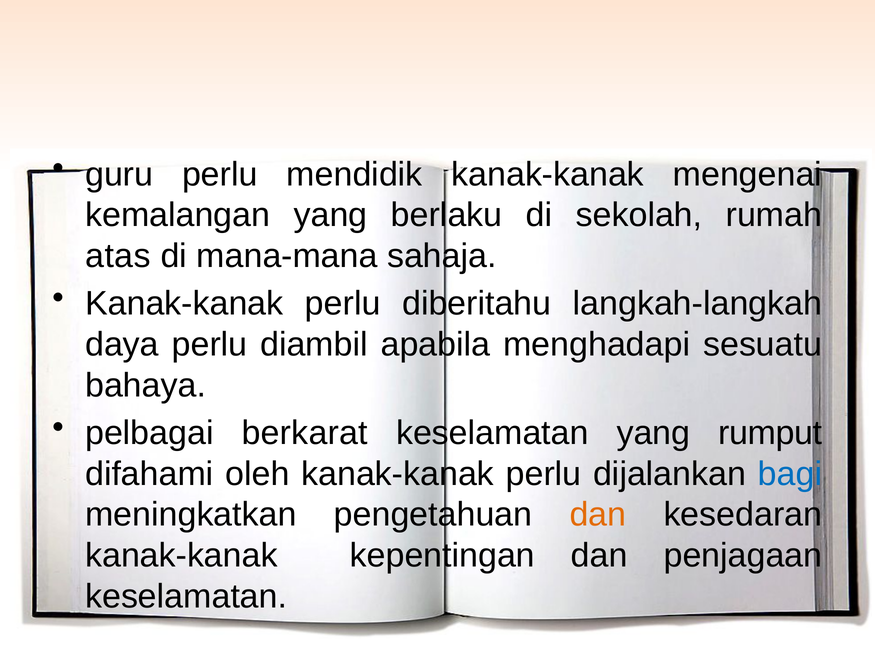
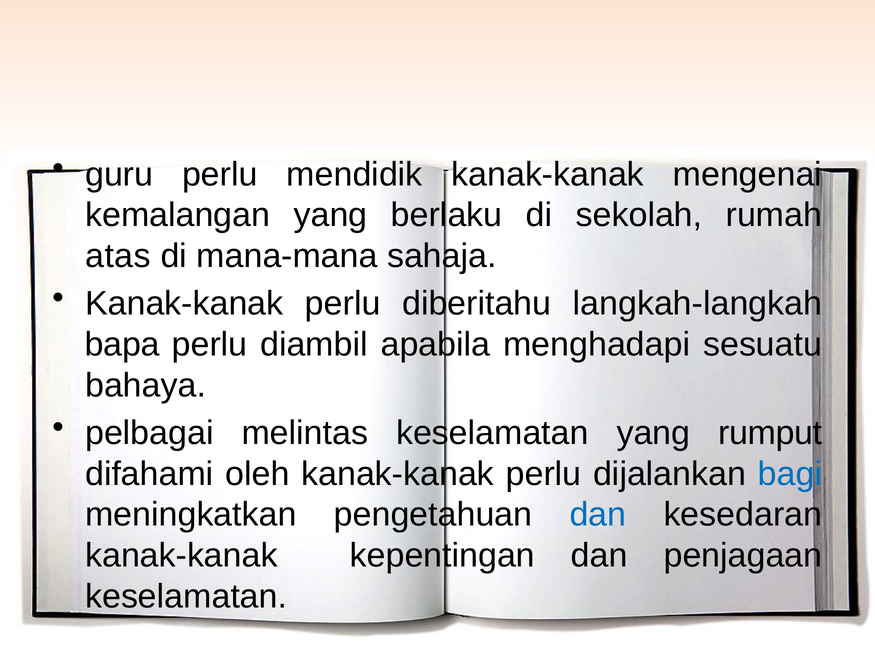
daya: daya -> bapa (122, 345)
berkarat: berkarat -> melintas (305, 433)
dan colour: orange -> blue (598, 515)
